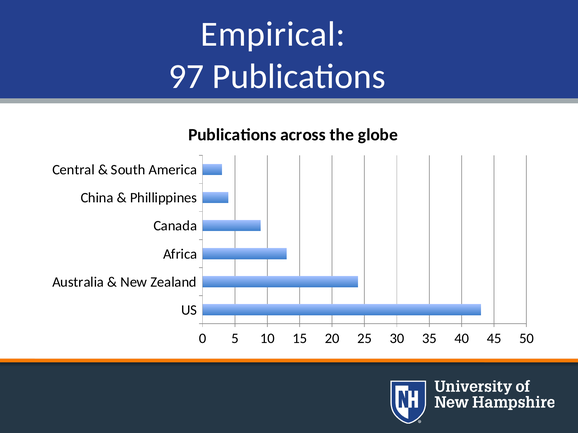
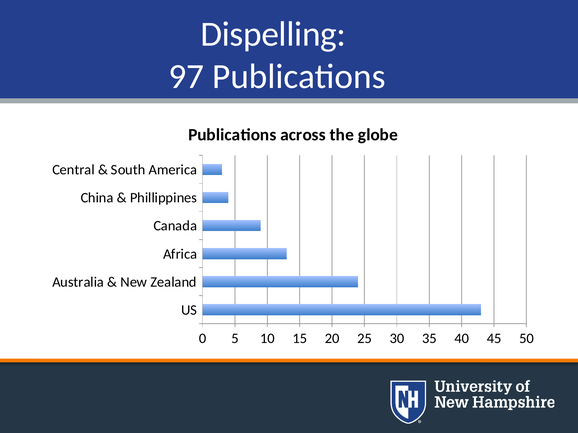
Empirical: Empirical -> Dispelling (273, 34)
